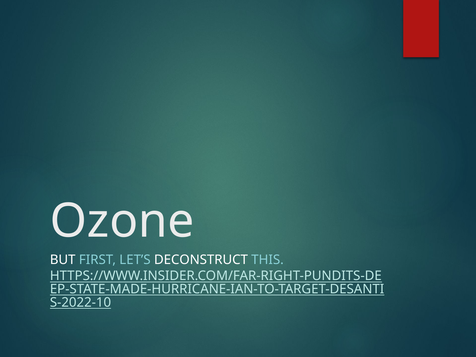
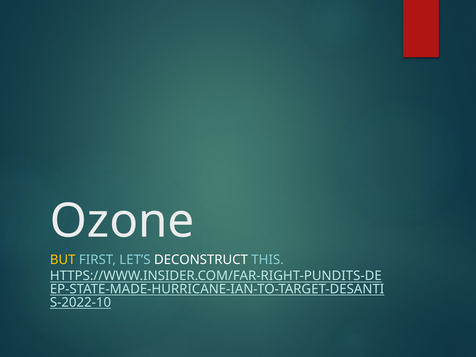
BUT colour: white -> yellow (63, 260)
